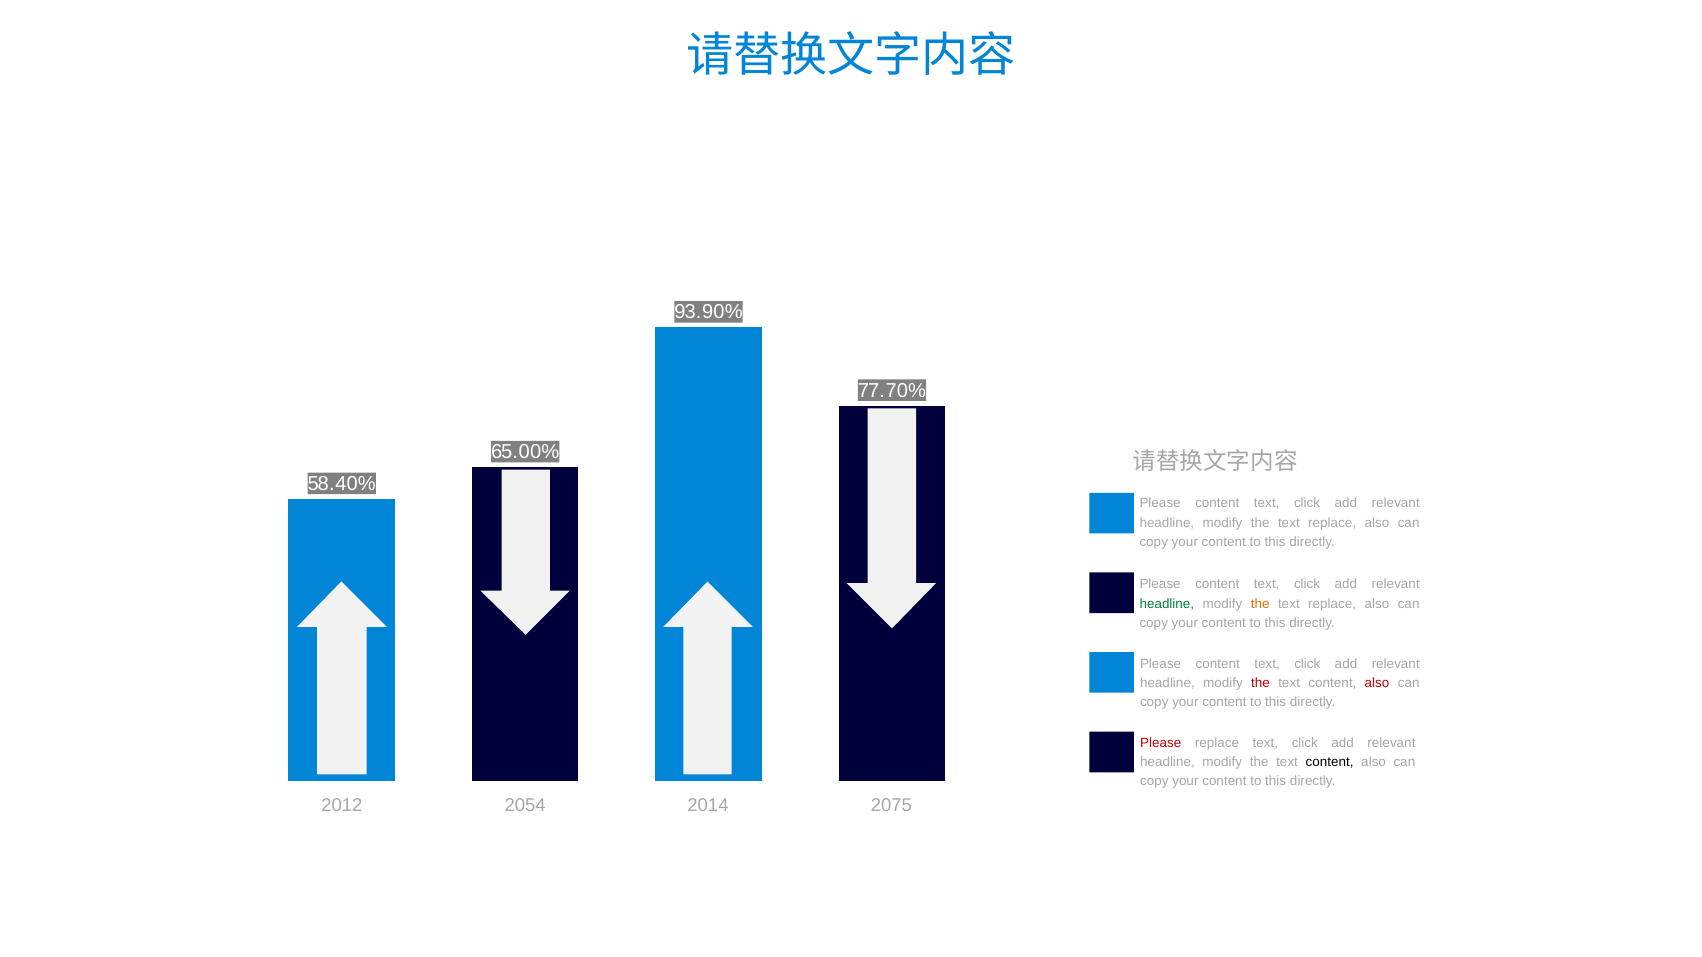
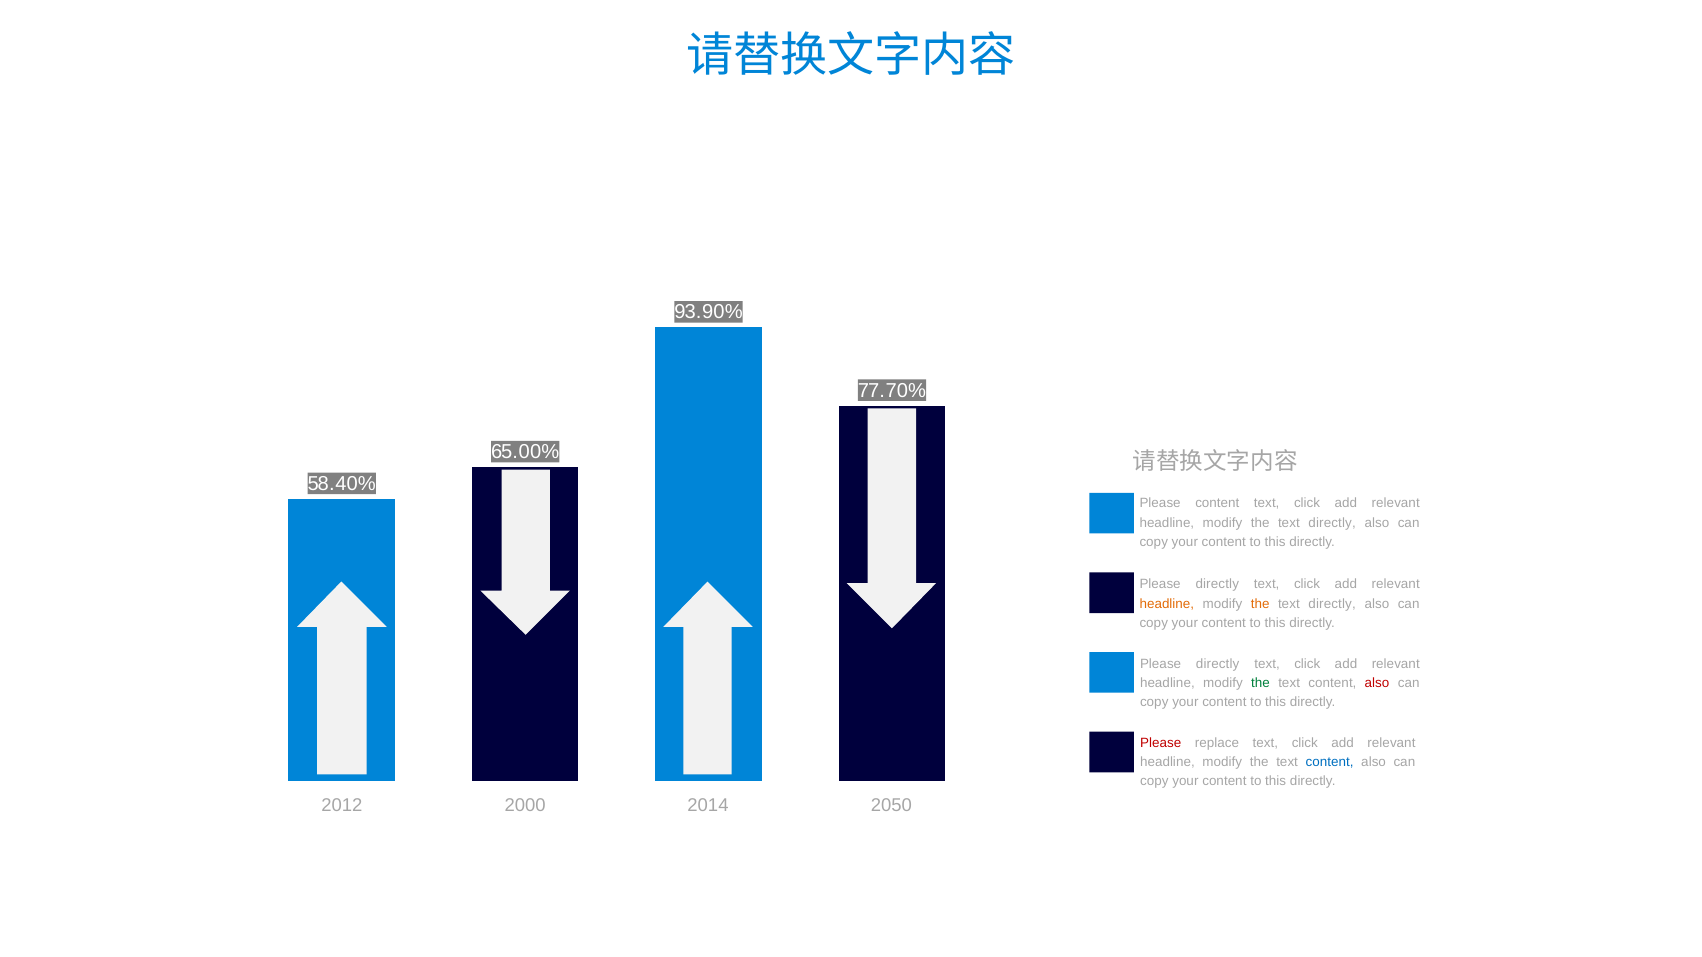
replace: replace -> directly (1332, 523)
content: content -> directly (1217, 585)
headline colour: green -> orange (1167, 604)
replace: replace -> directly (1332, 604)
content: content -> directly (1218, 664)
the colour: red -> green (1261, 683)
content colour: black -> blue (1330, 762)
2054: 2054 -> 2000 (525, 805)
2075: 2075 -> 2050 (891, 805)
